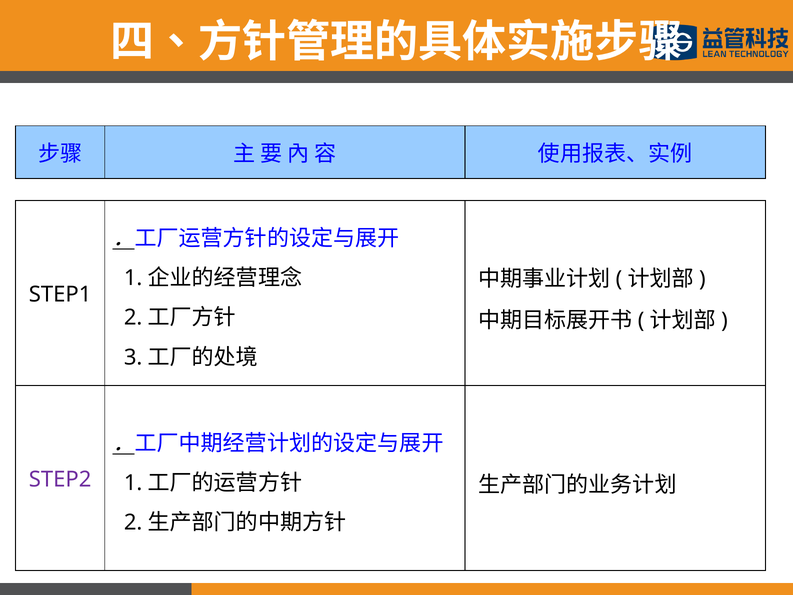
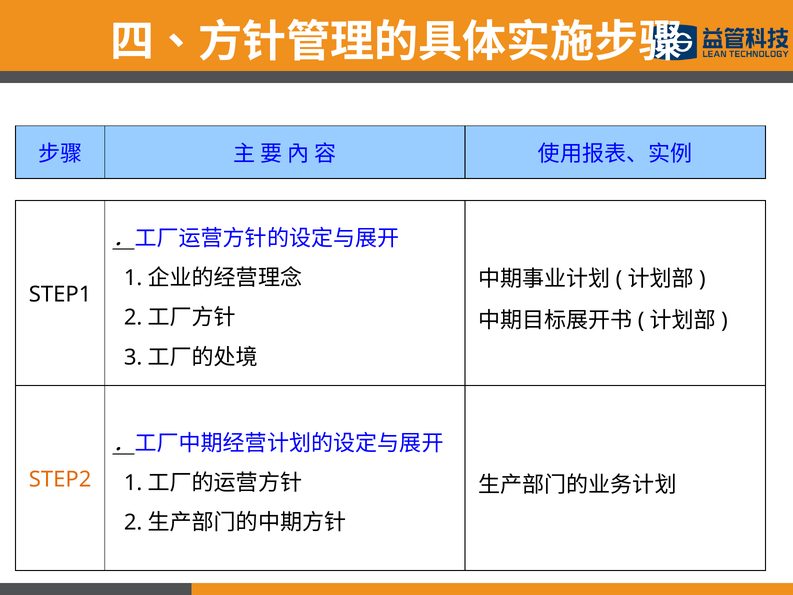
STEP2 colour: purple -> orange (60, 479)
